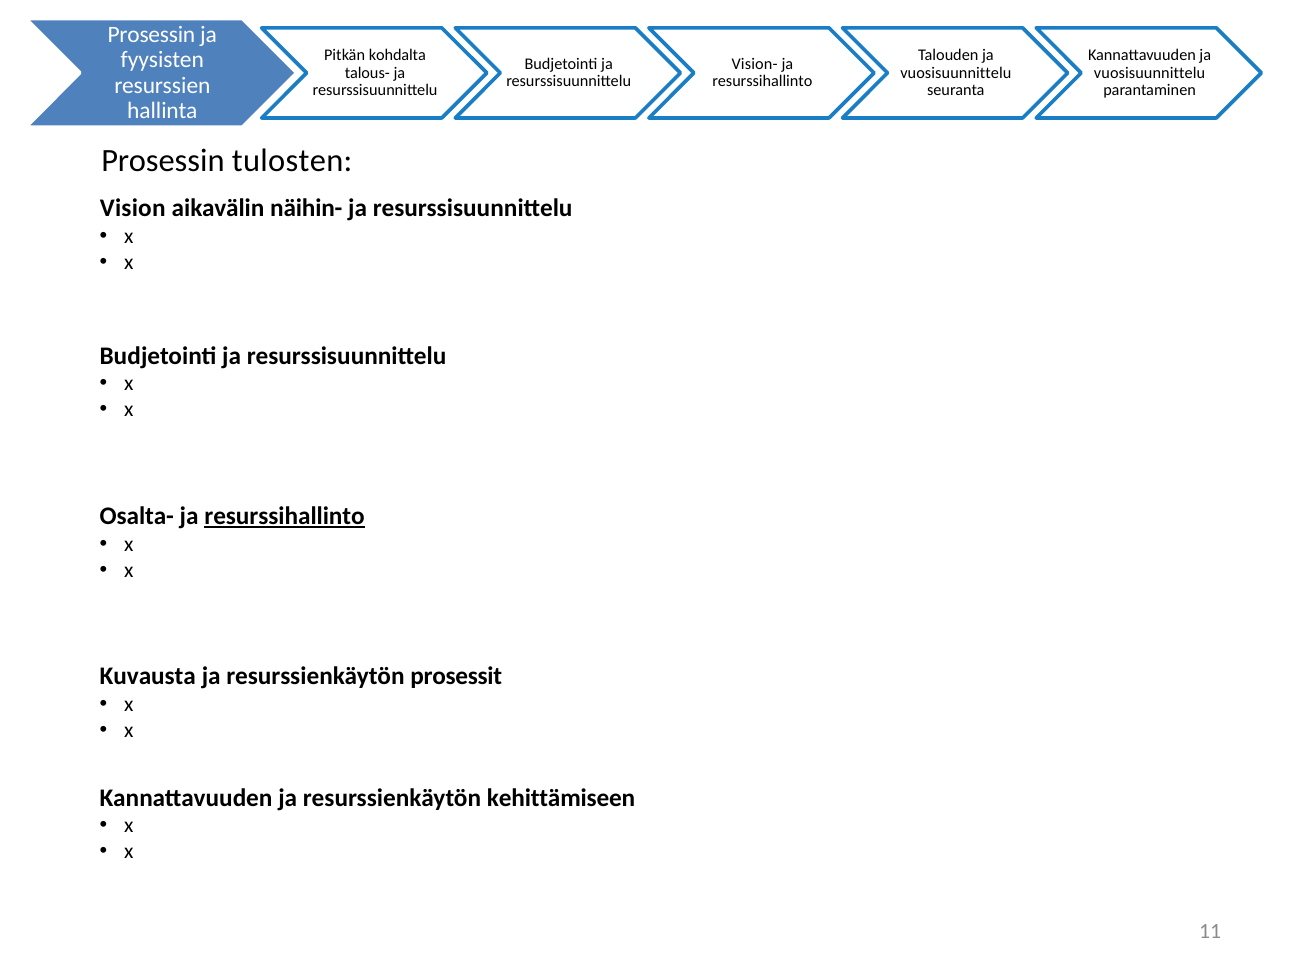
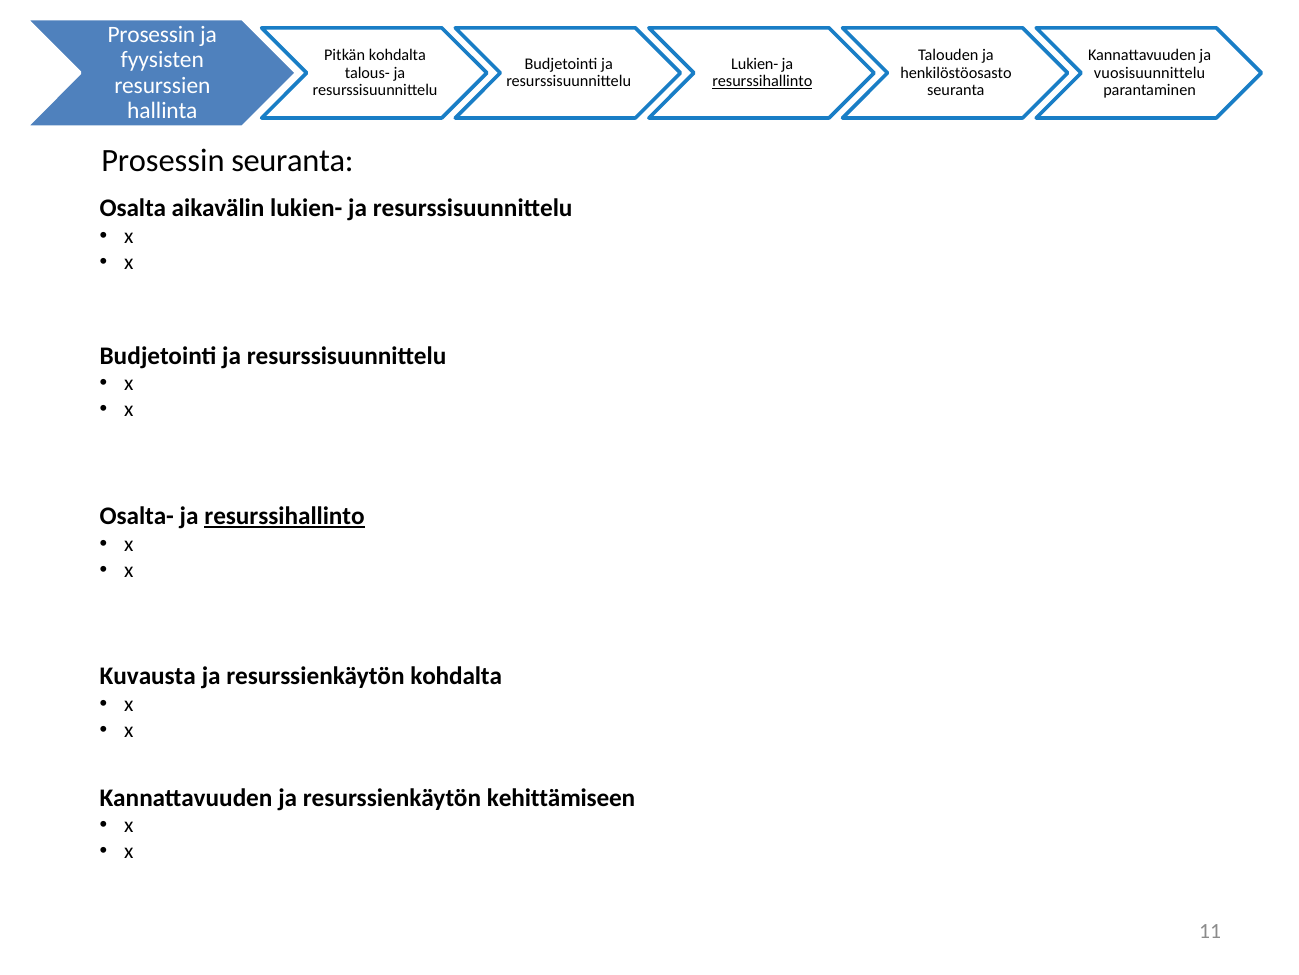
Vision-: Vision- -> Lukien- (755, 64)
vuosisuunnittelu: vuosisuunnittelu -> henkilöstöosasto (956, 73)
resurssihallinto underline: none -> present (762, 82)
Prosessin tulosten: tulosten -> seuranta (292, 161)
Vision: Vision -> Osalta (133, 208)
aikavälin näihin-: näihin- -> lukien- (306, 208)
resurssienkäytön prosessit: prosessit -> kohdalta (456, 676)
